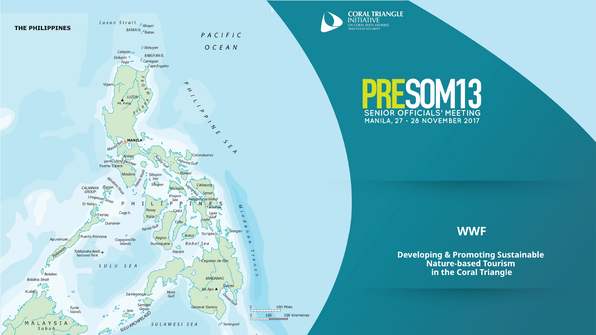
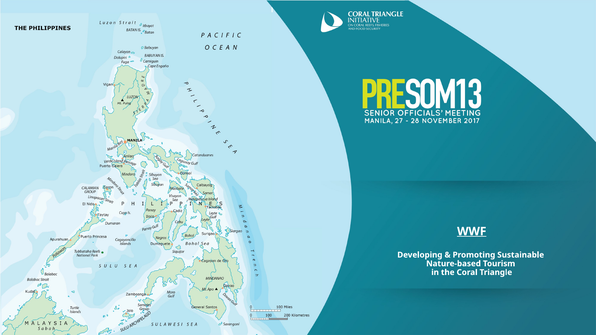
WWF underline: none -> present (472, 232)
